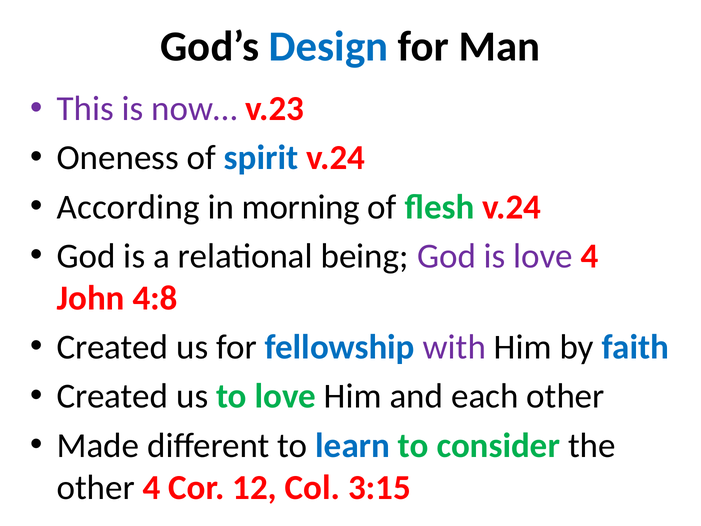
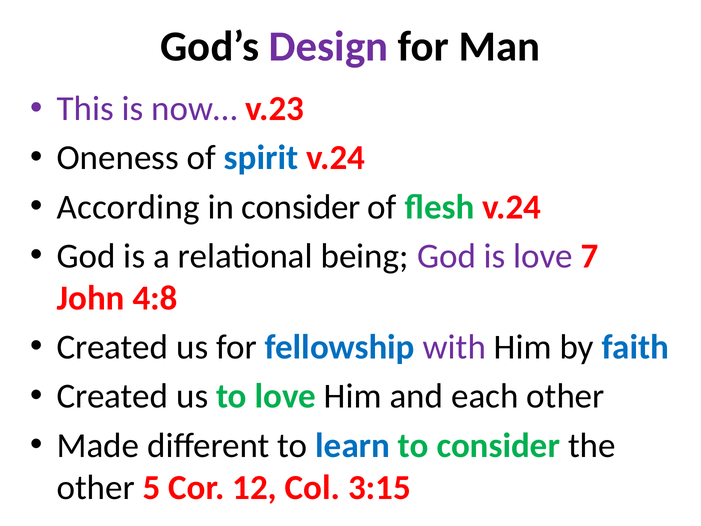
Design colour: blue -> purple (329, 47)
in morning: morning -> consider (301, 207)
love 4: 4 -> 7 (590, 256)
other 4: 4 -> 5 (152, 487)
